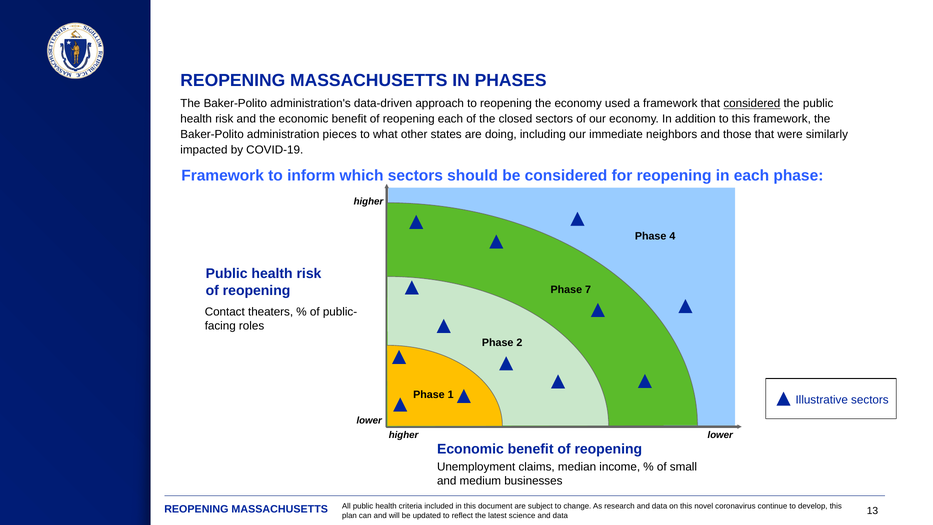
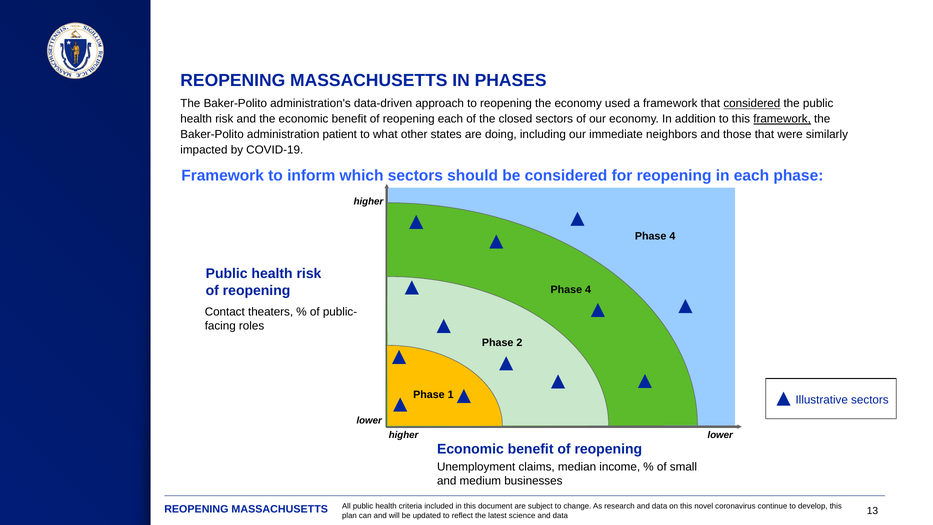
framework underline: none -> present (782, 119)
pieces: pieces -> patient (340, 134)
7: 7 -> 4 (588, 290)
